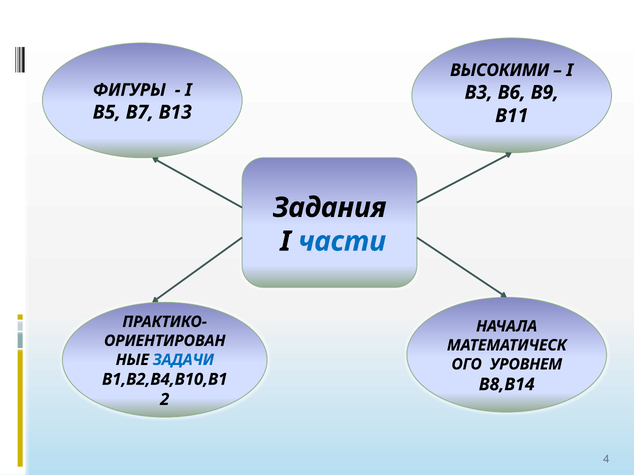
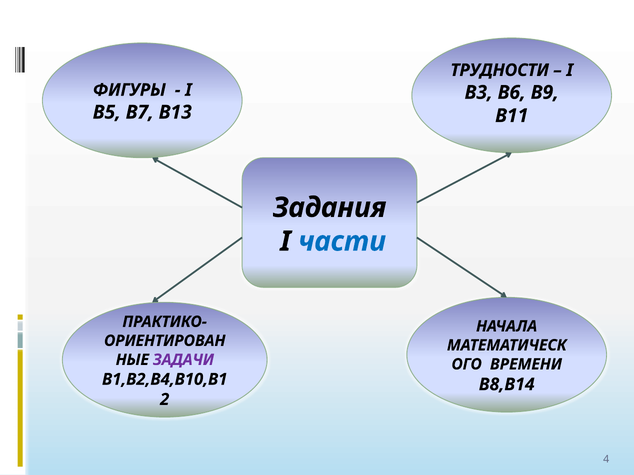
ВЫСОКИМИ: ВЫСОКИМИ -> ТРУДНОСТИ (500, 70)
ЗАДАЧИ colour: blue -> purple (183, 360)
УРОВНЕМ: УРОВНЕМ -> ВРЕМЕНИ (526, 365)
